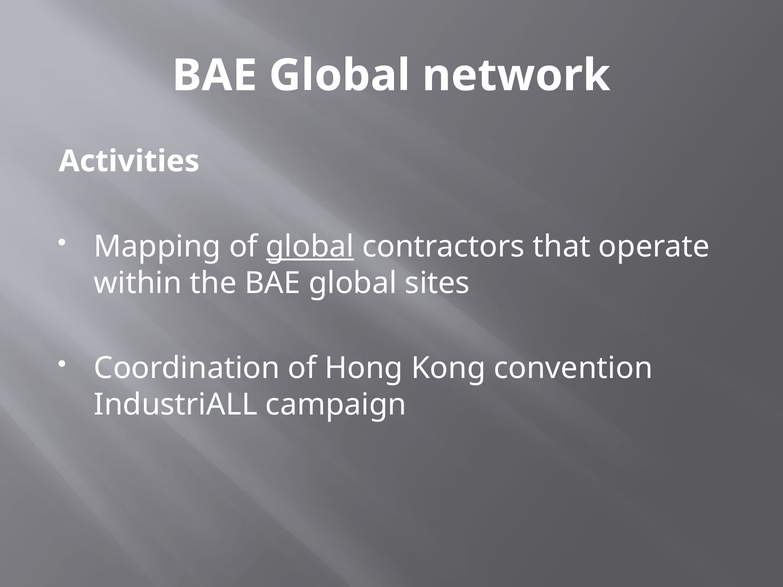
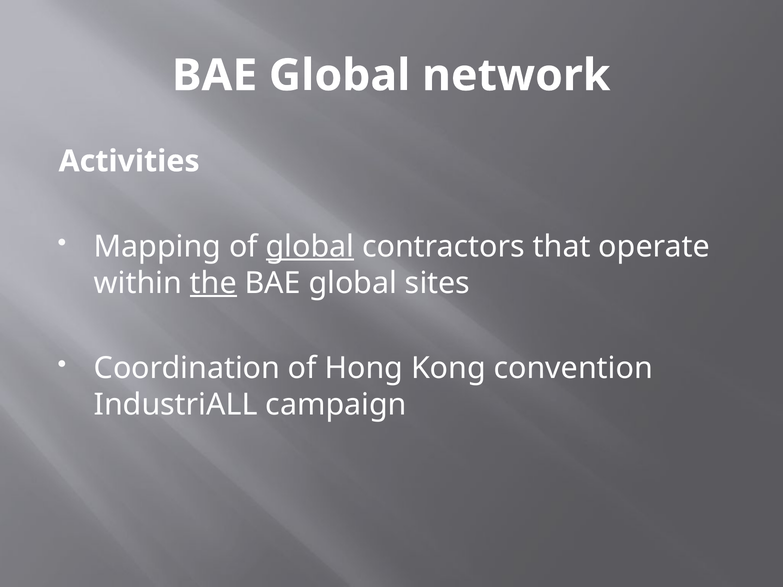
the underline: none -> present (213, 283)
